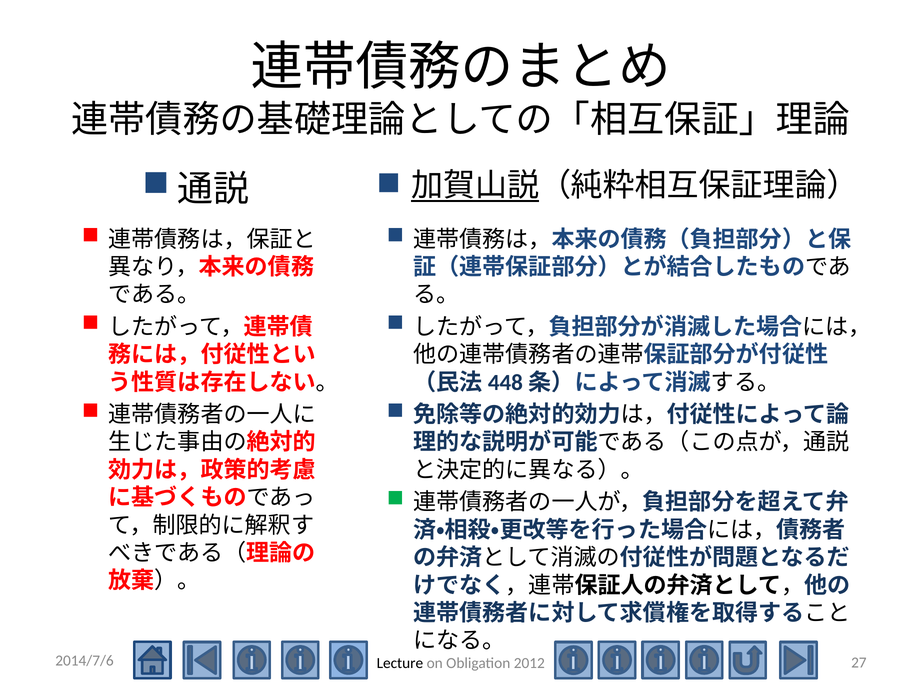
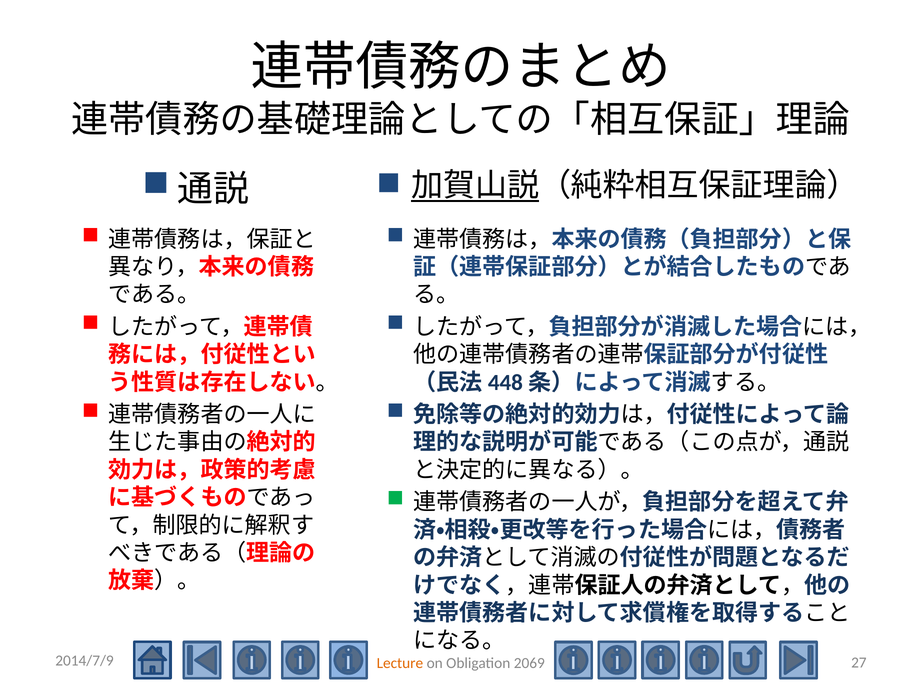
2014/7/6: 2014/7/6 -> 2014/7/9 (85, 660)
Lecture colour: black -> orange (400, 663)
2012: 2012 -> 2069 (529, 663)
